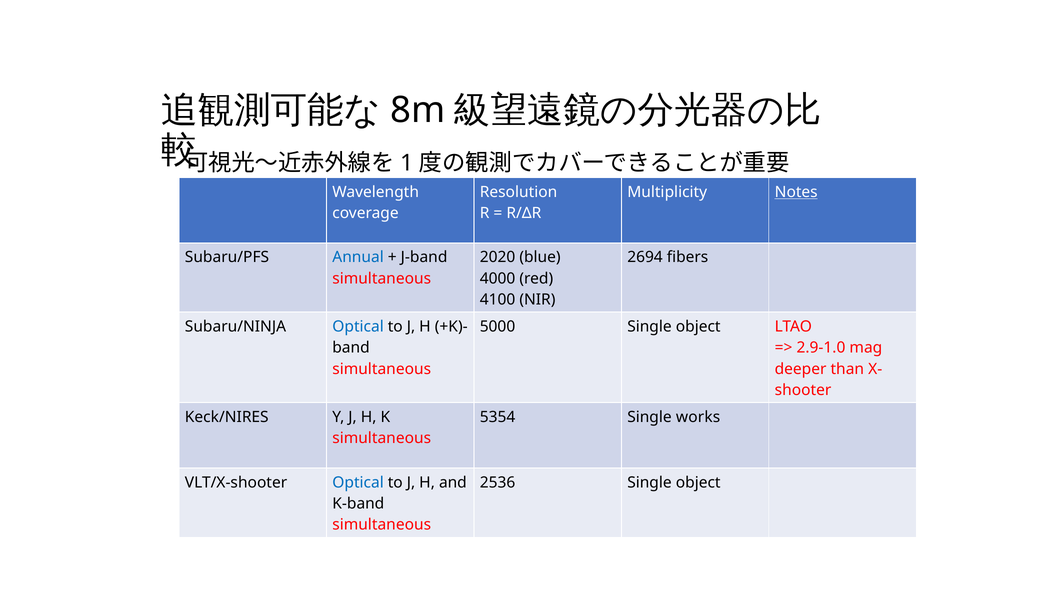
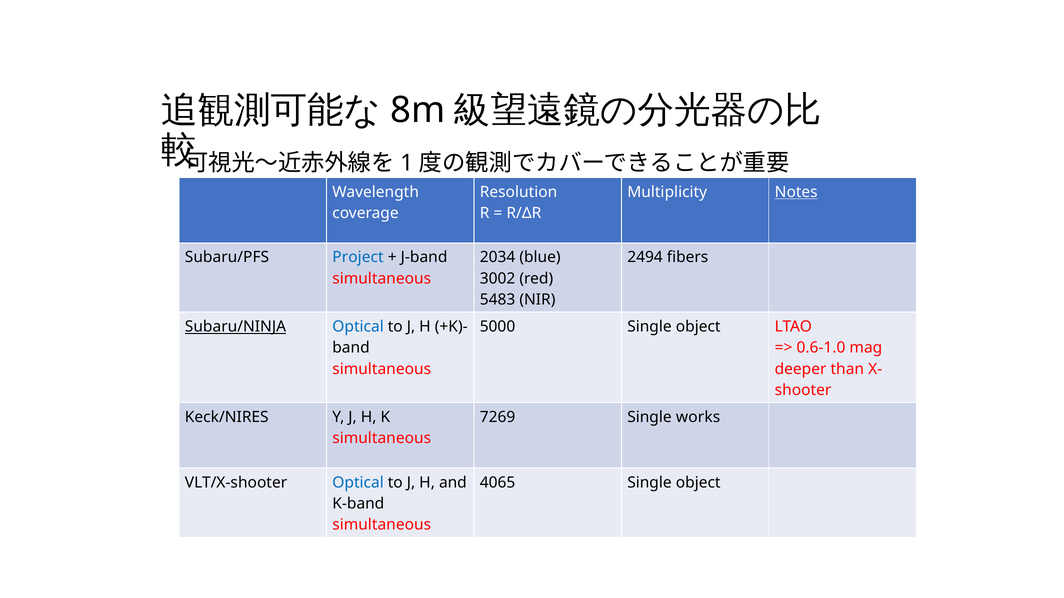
Annual: Annual -> Project (358, 258)
2020: 2020 -> 2034 (498, 258)
2694: 2694 -> 2494 (645, 258)
4000: 4000 -> 3002 (498, 279)
4100: 4100 -> 5483 (498, 300)
Subaru/NINJA underline: none -> present (235, 327)
2.9-1.0: 2.9-1.0 -> 0.6-1.0 (821, 348)
5354: 5354 -> 7269 (498, 418)
2536: 2536 -> 4065 (498, 483)
